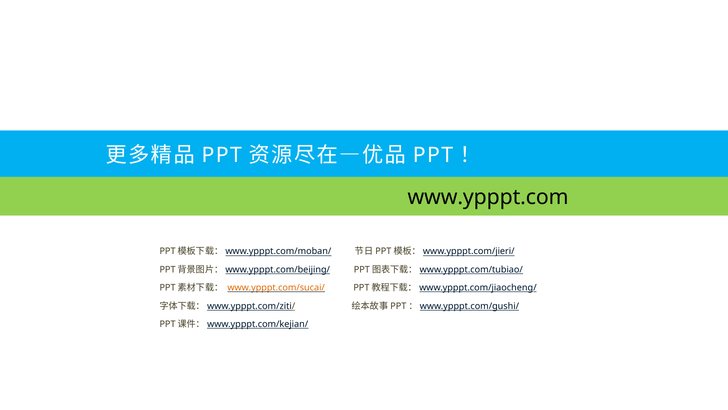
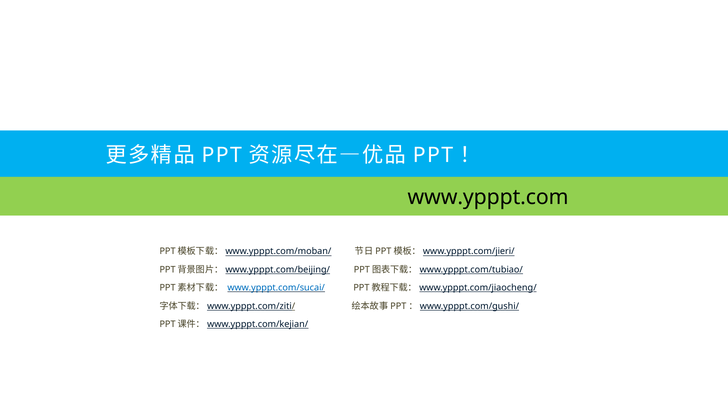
www.ypppt.com/sucai/ colour: orange -> blue (276, 287)
